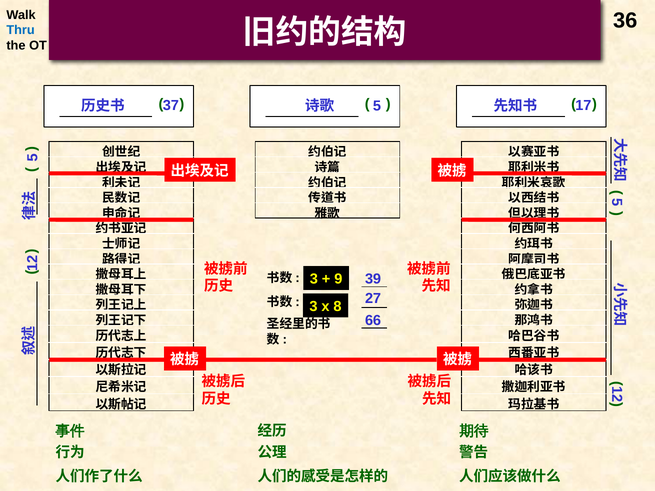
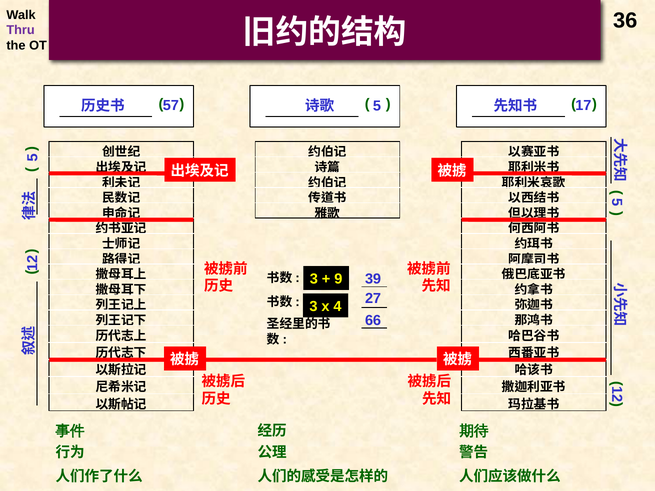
Thru colour: blue -> purple (21, 30)
37: 37 -> 57 (171, 106)
8: 8 -> 4 (338, 307)
